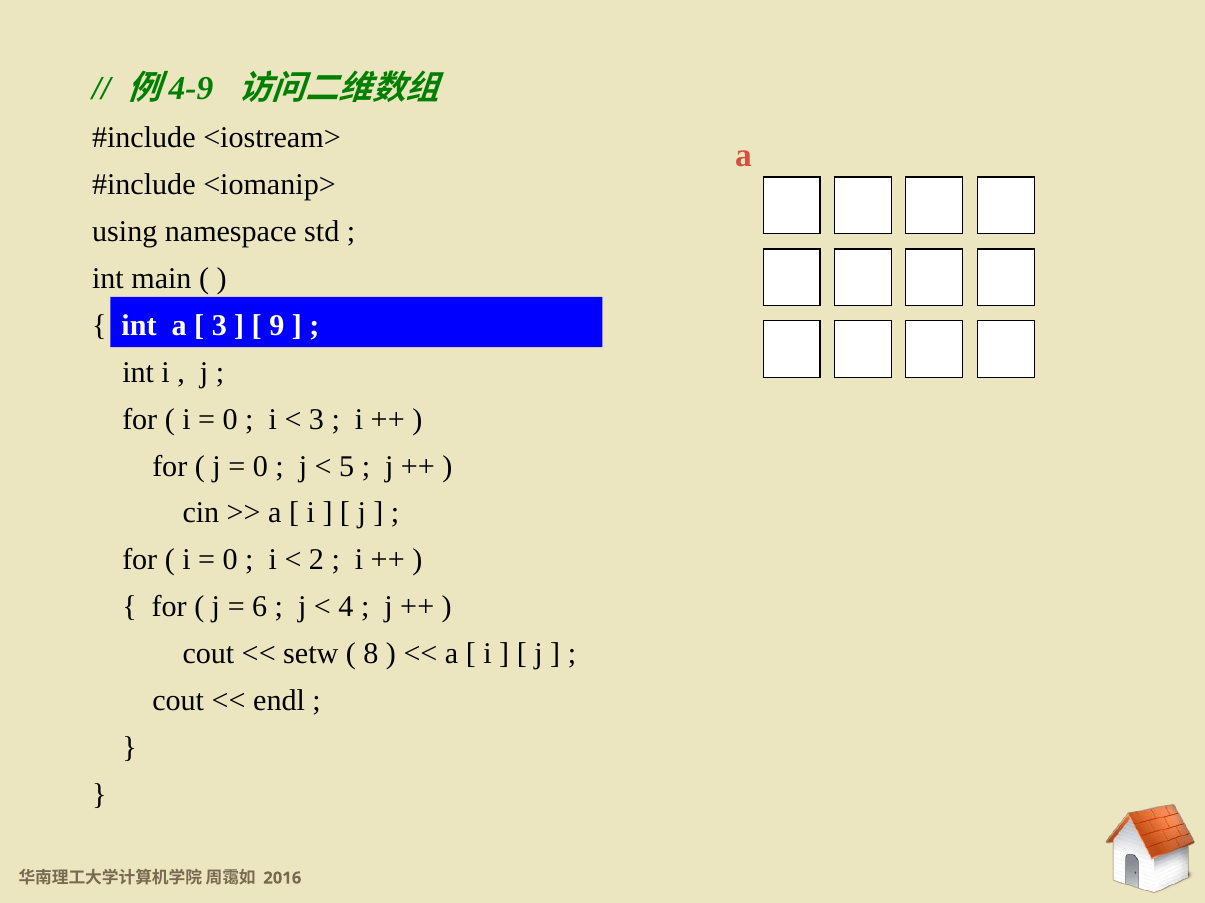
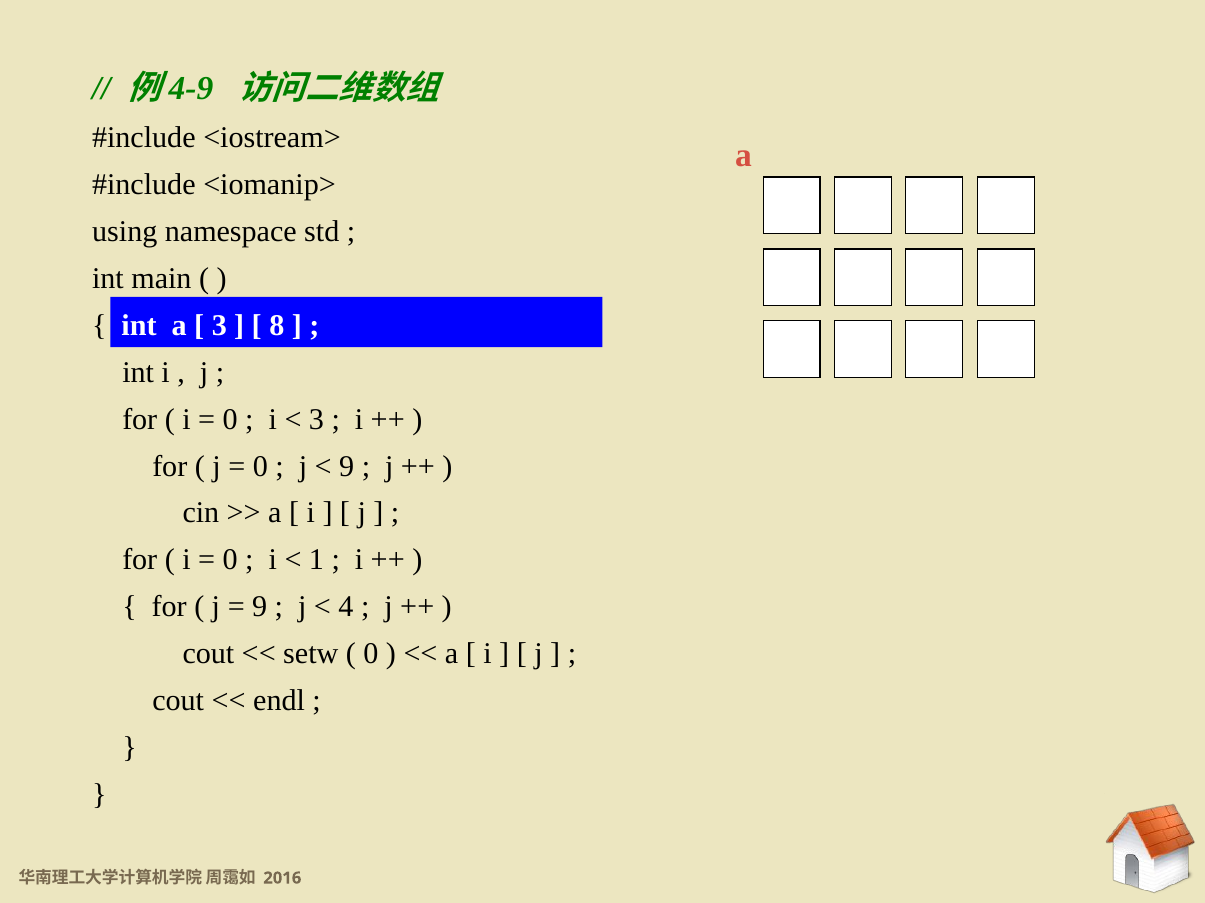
9: 9 -> 8 (277, 326)
5: 5 -> 9 (347, 466)
2: 2 -> 1 (317, 560)
6: 6 -> 9 (260, 607)
8: 8 -> 0 (371, 654)
